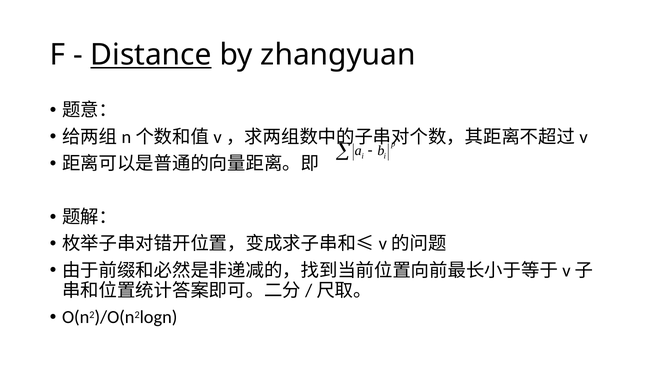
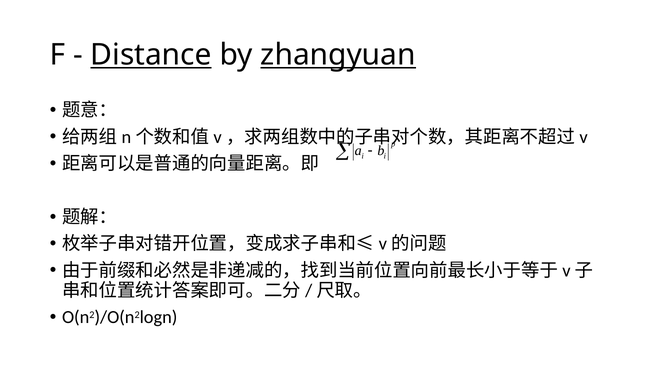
zhangyuan underline: none -> present (338, 55)
